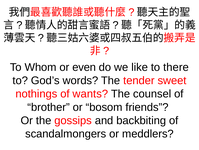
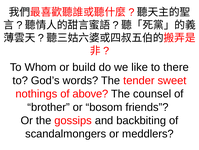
even: even -> build (84, 67)
wants: wants -> above (90, 93)
